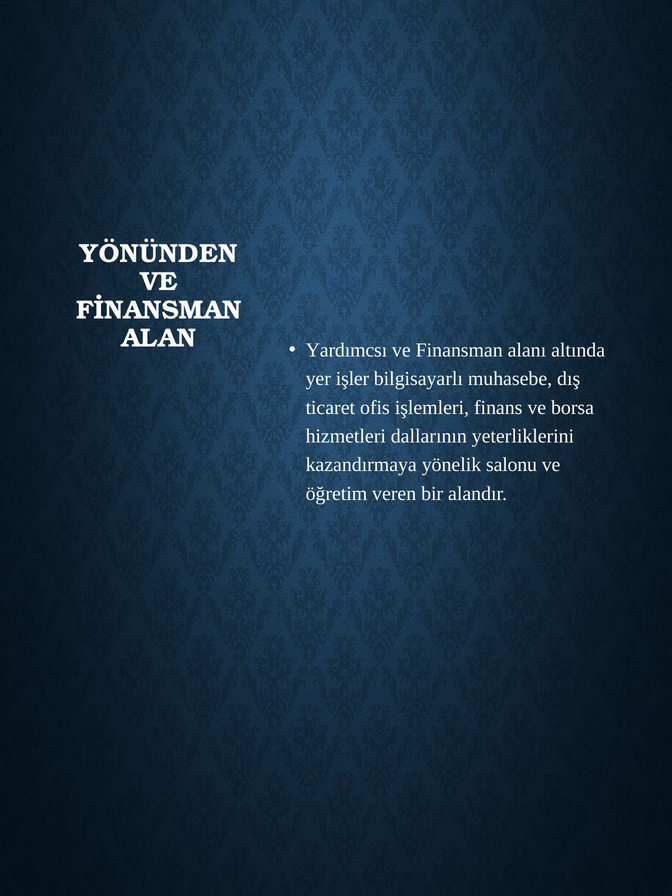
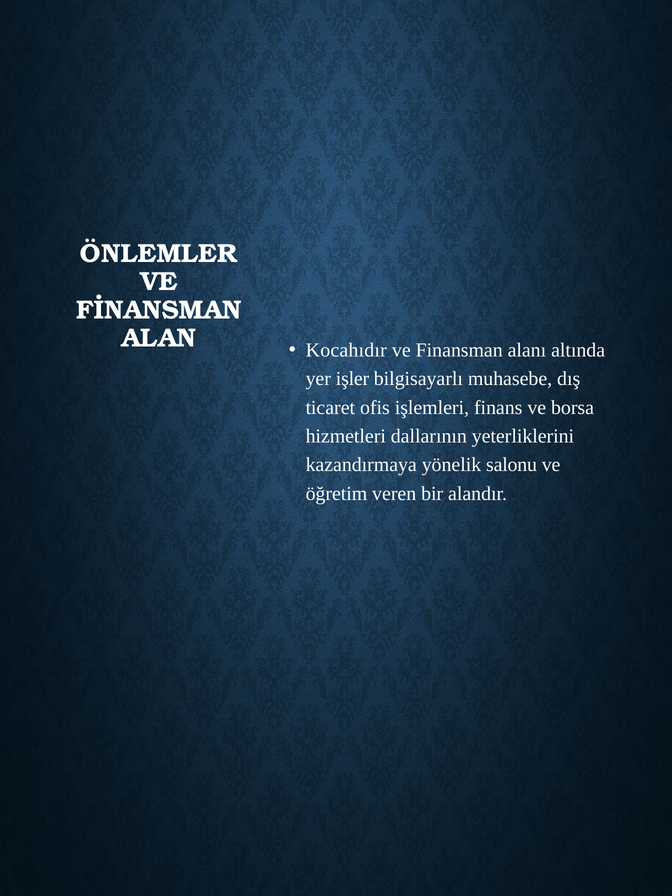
YÖNÜNDEN: YÖNÜNDEN -> ÖNLEMLER (159, 253)
Yardımcsı: Yardımcsı -> Kocahıdır (346, 350)
